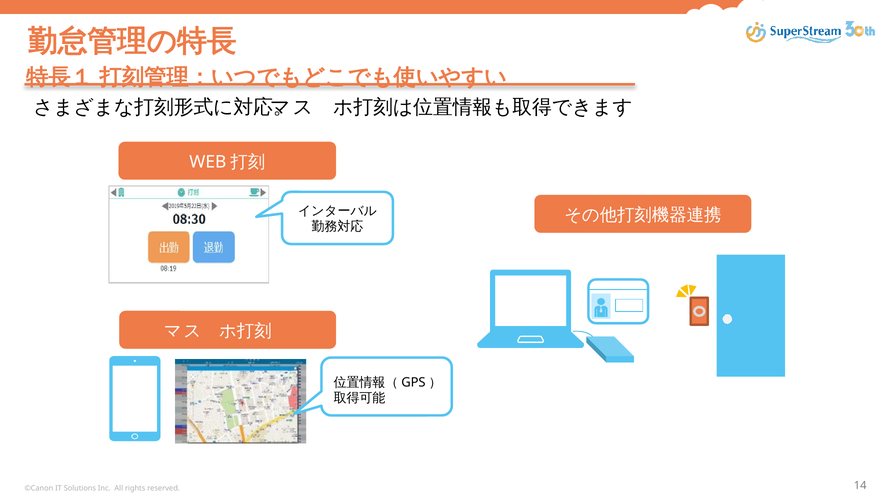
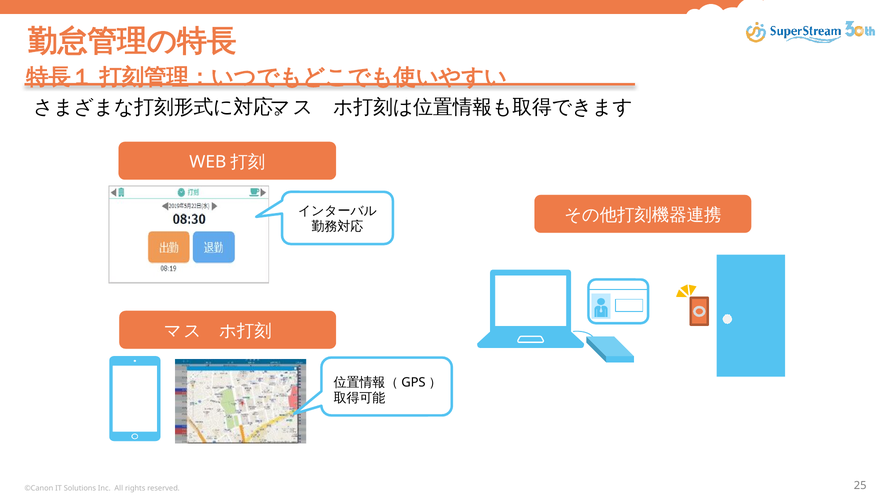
14: 14 -> 25 (860, 486)
